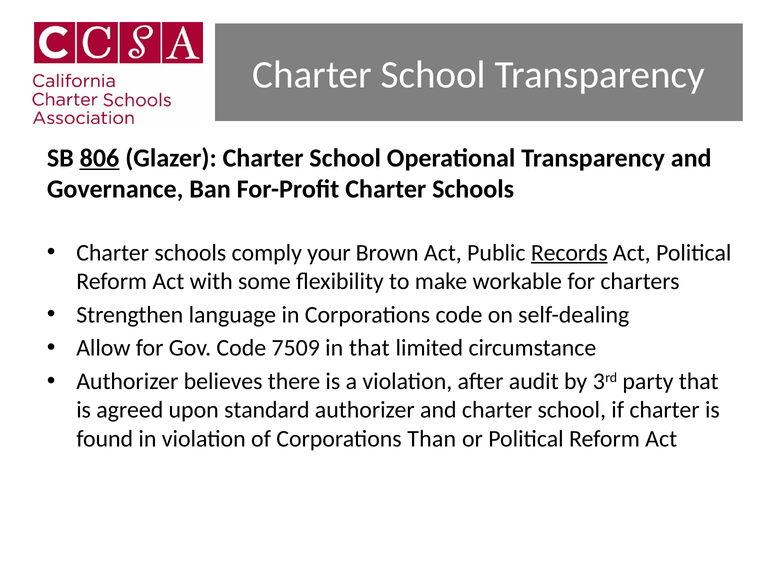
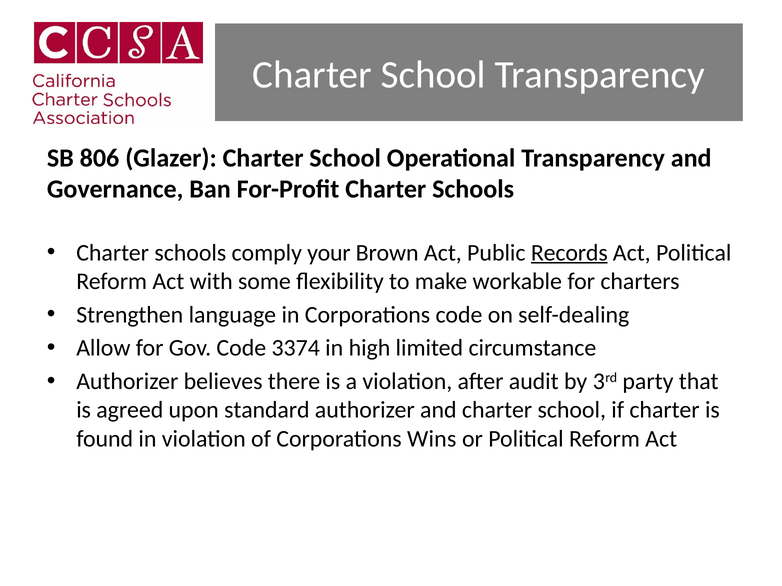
806 underline: present -> none (99, 158)
7509: 7509 -> 3374 (296, 348)
in that: that -> high (369, 348)
Than: Than -> Wins (432, 439)
